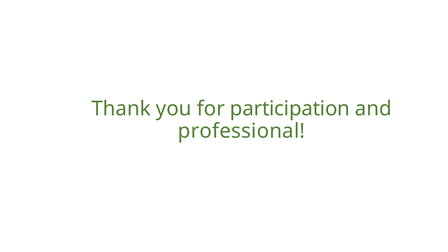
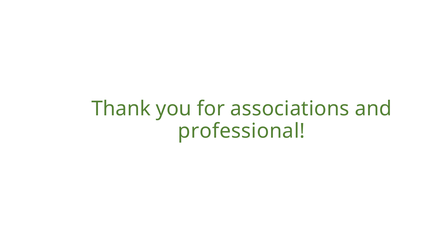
participation: participation -> associations (290, 109)
